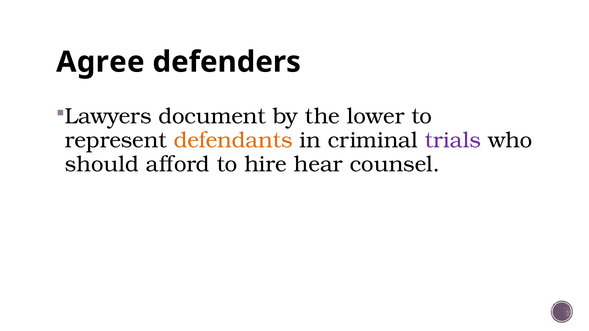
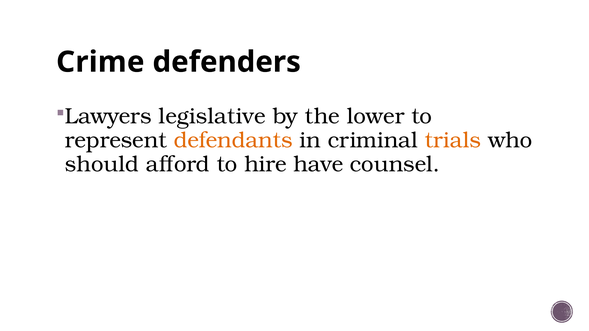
Agree: Agree -> Crime (100, 62)
document: document -> legislative (212, 116)
trials colour: purple -> orange (453, 140)
hear: hear -> have (318, 164)
